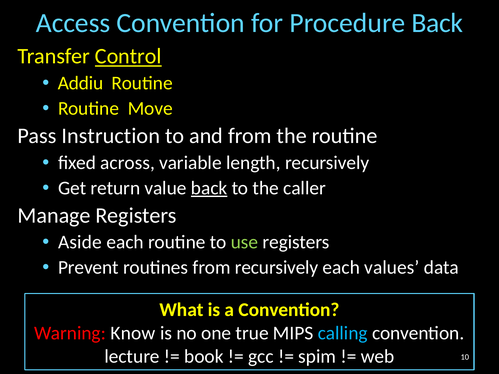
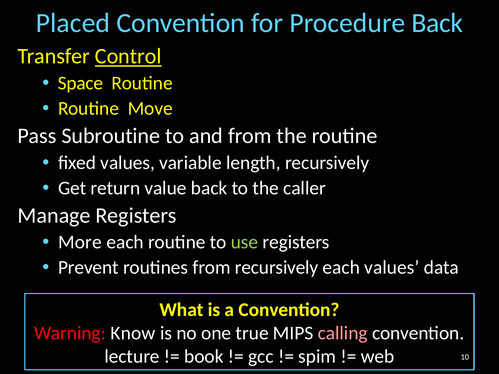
Access: Access -> Placed (73, 23)
Addiu: Addiu -> Space (81, 83)
Instruction: Instruction -> Subroutine (111, 136)
fixed across: across -> values (128, 163)
back underline: present -> none (209, 188)
Aside: Aside -> More (80, 242)
calling colour: light blue -> pink (343, 333)
